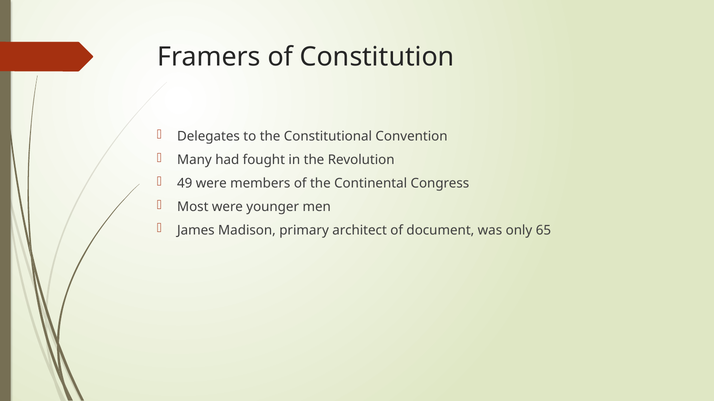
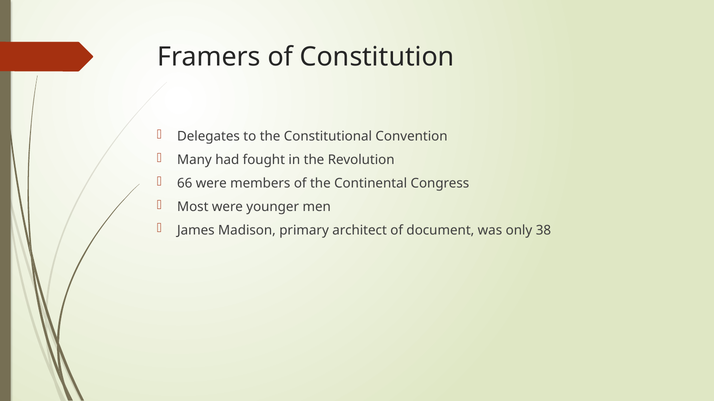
49: 49 -> 66 (185, 184)
65: 65 -> 38 (543, 231)
